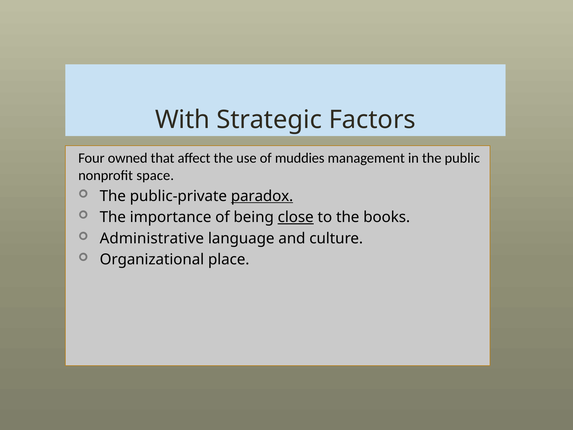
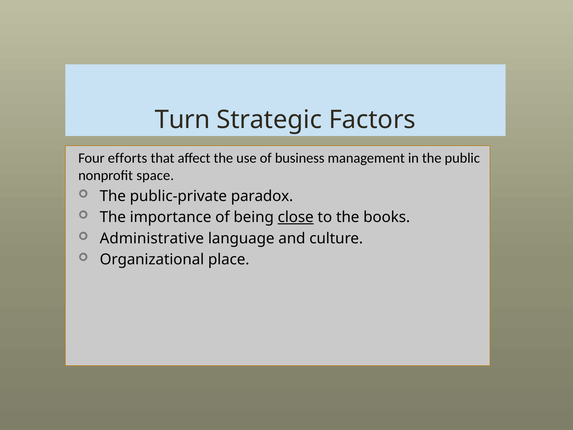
With: With -> Turn (183, 120)
owned: owned -> efforts (128, 158)
muddies: muddies -> business (300, 158)
paradox underline: present -> none (262, 196)
